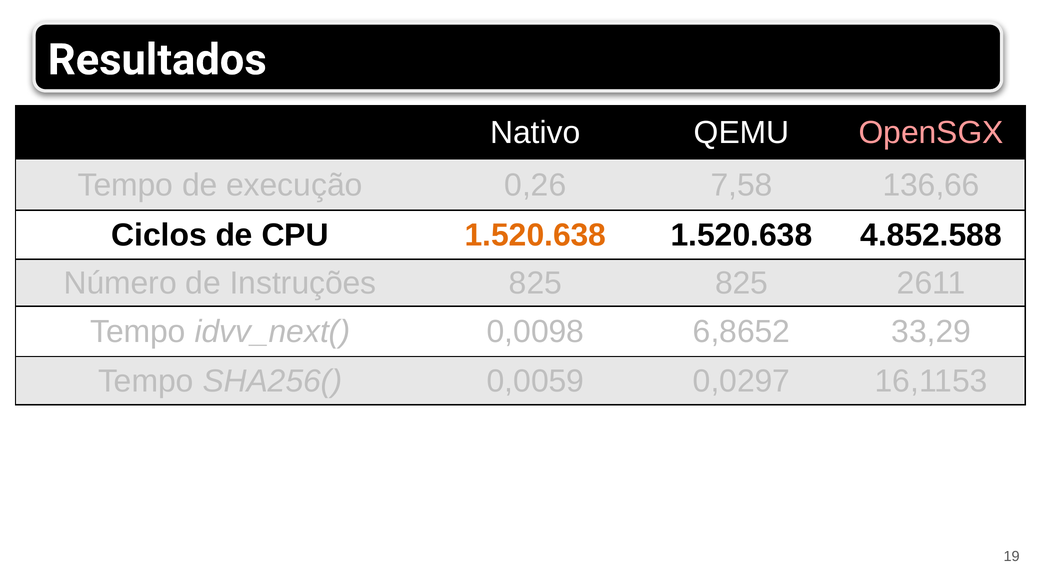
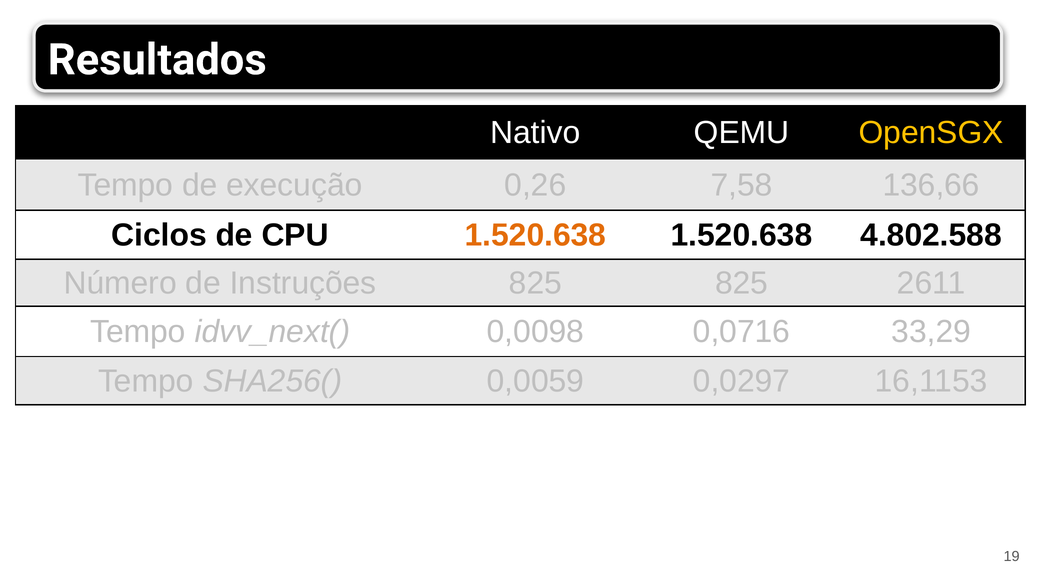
OpenSGX colour: pink -> yellow (931, 133)
4.852.588: 4.852.588 -> 4.802.588 (931, 235)
6,8652: 6,8652 -> 0,0716 (742, 331)
